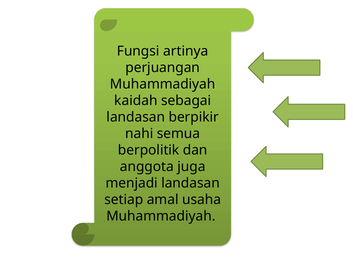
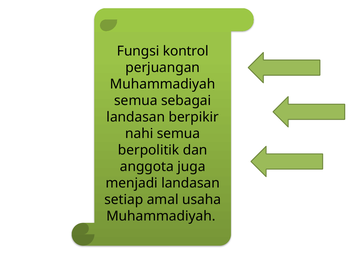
artinya: artinya -> kontrol (186, 51)
kaidah: kaidah -> semua (136, 101)
